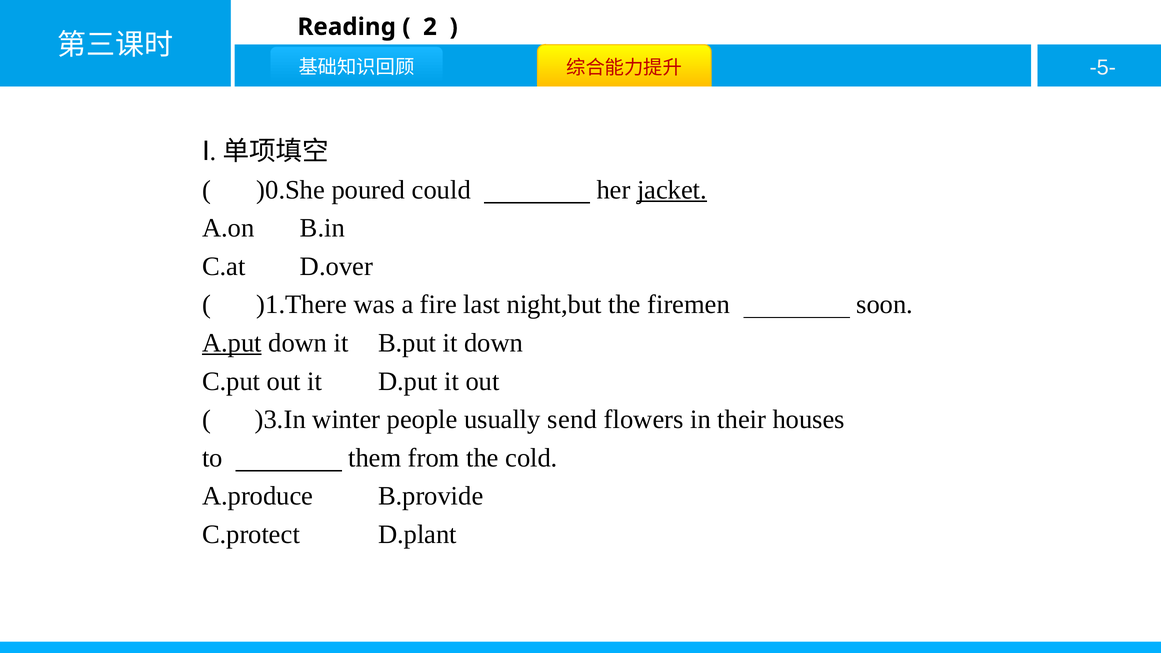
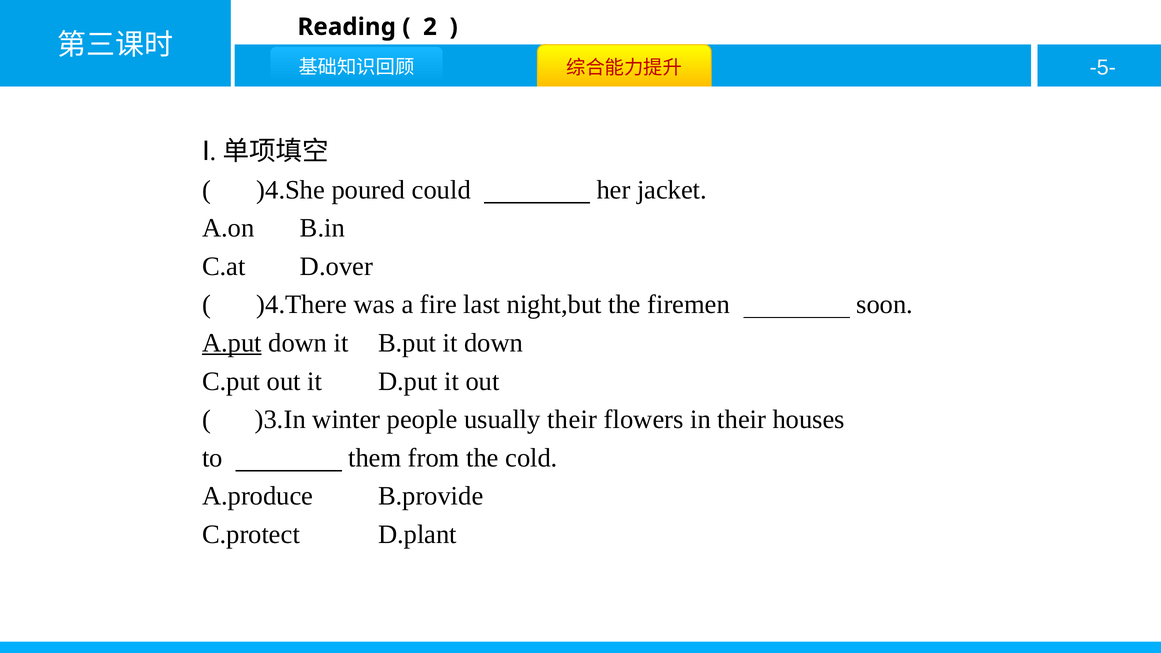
)0.She: )0.She -> )4.She (291, 190)
jacket underline: present -> none (672, 190)
)1.There: )1.There -> )4.There (302, 305)
usually send: send -> their (572, 420)
